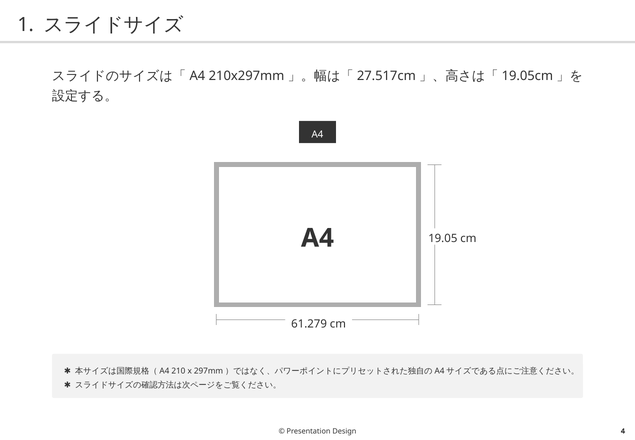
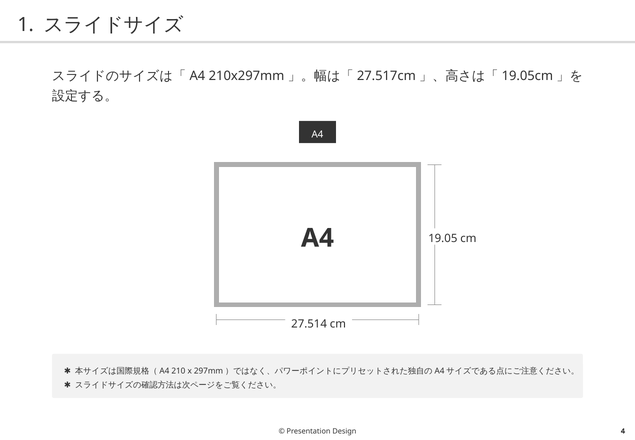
61.279: 61.279 -> 27.514 (309, 324)
